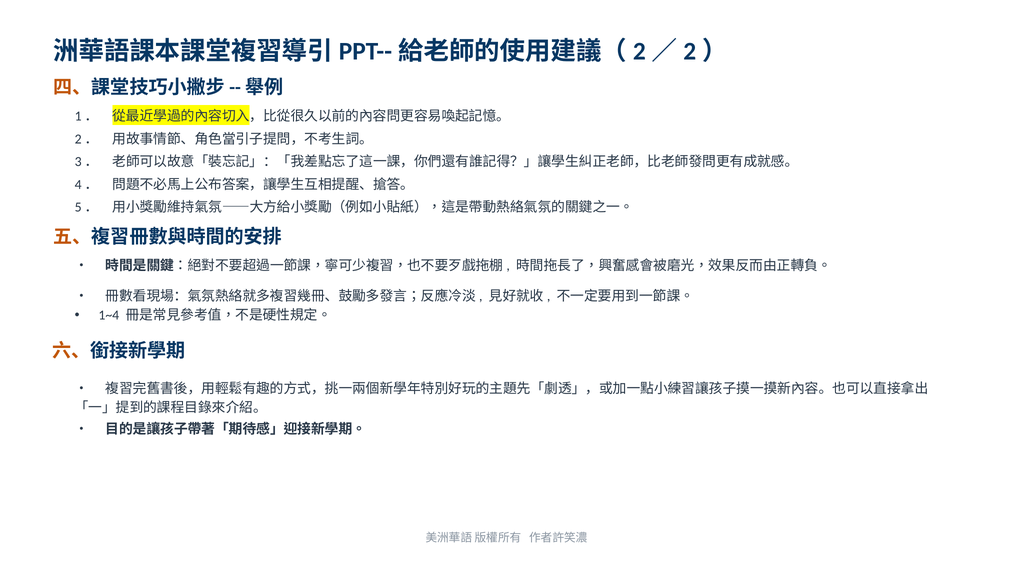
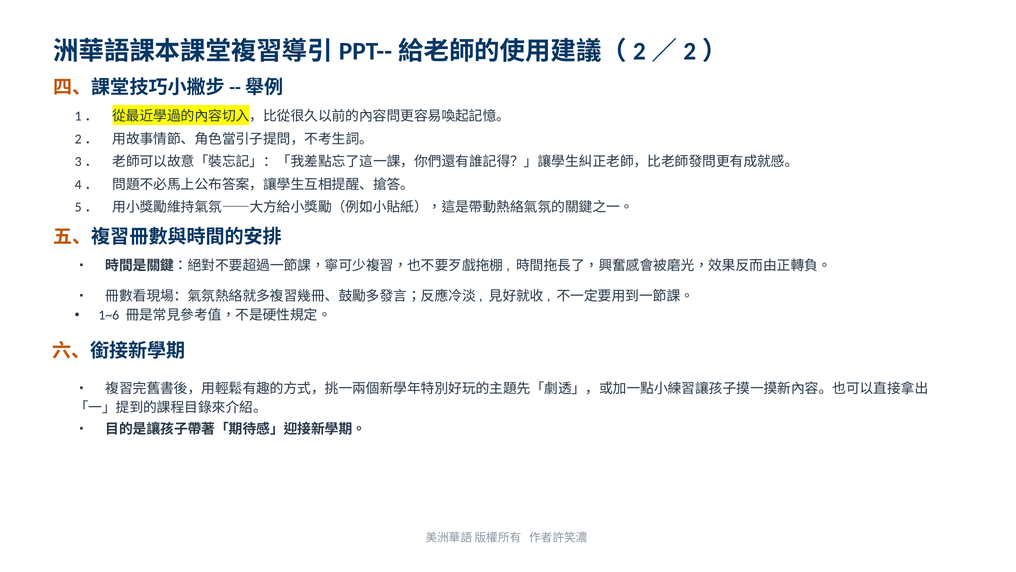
1~4: 1~4 -> 1~6 (109, 315)
